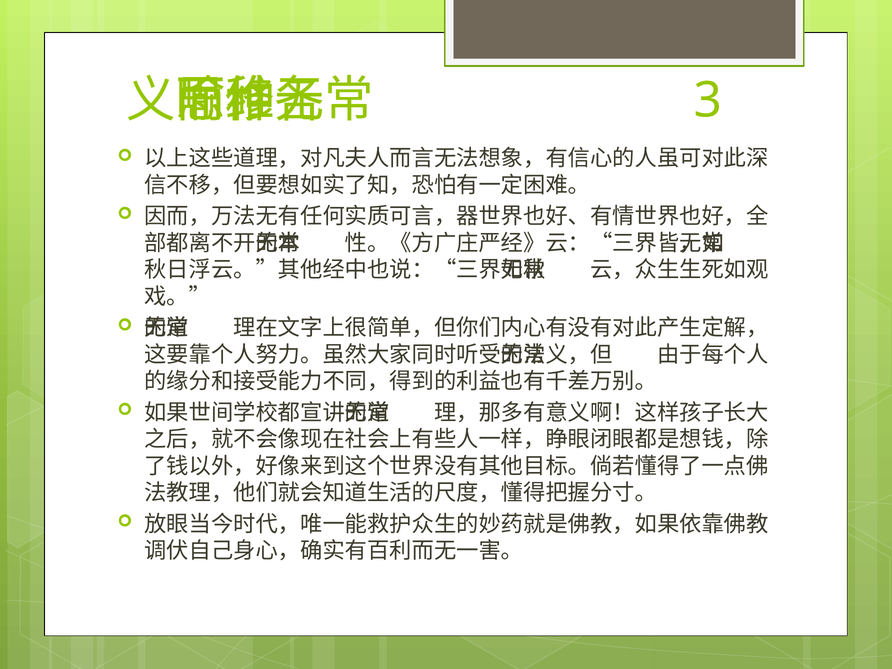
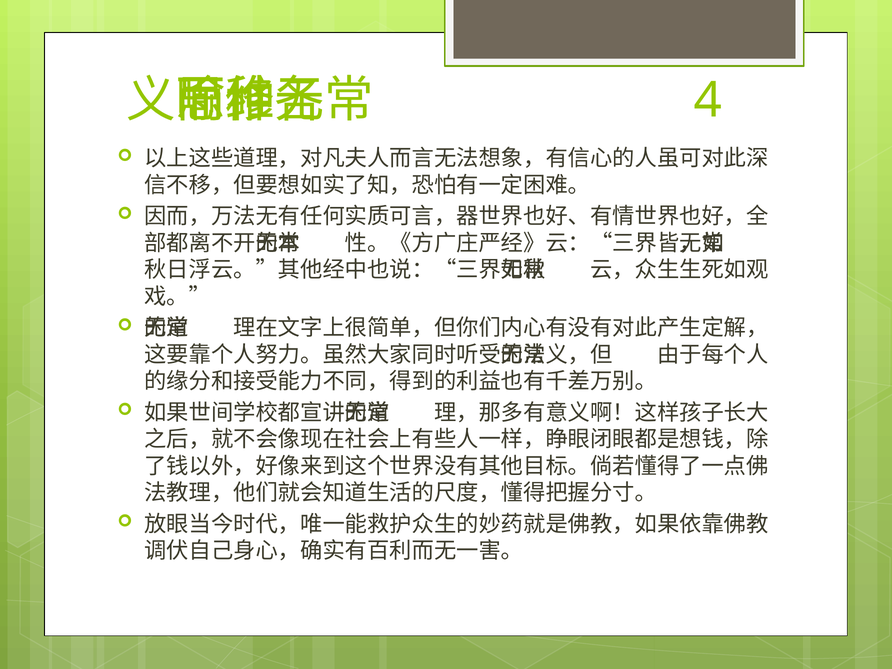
3: 3 -> 4 (708, 101)
